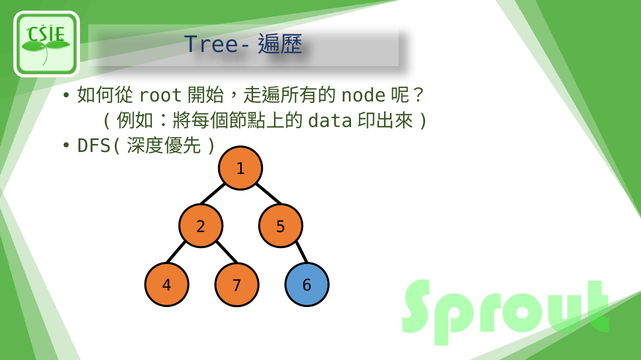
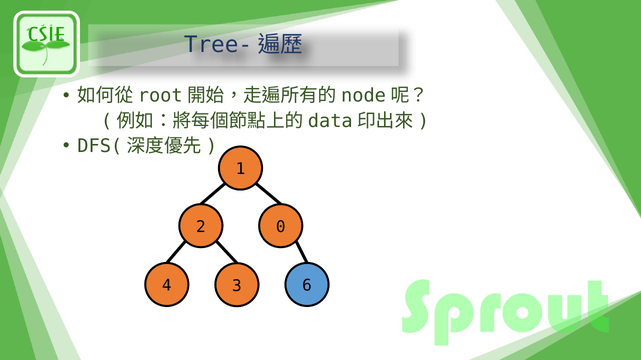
5: 5 -> 0 (281, 227)
7: 7 -> 3 (237, 286)
